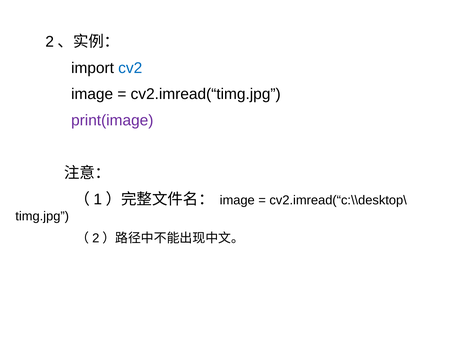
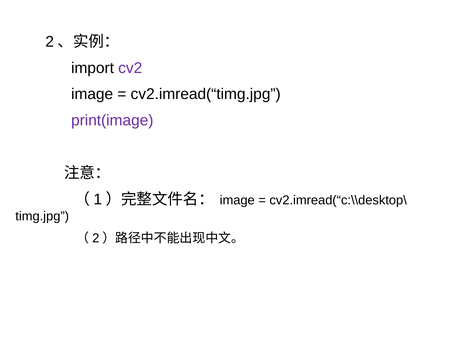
cv2 colour: blue -> purple (130, 68)
